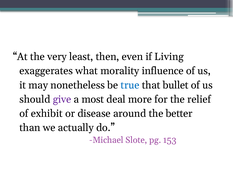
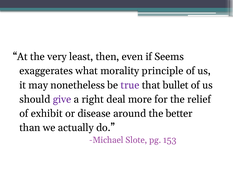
Living: Living -> Seems (169, 57)
influence: influence -> principle (163, 71)
true colour: blue -> purple (130, 85)
most: most -> right (93, 99)
